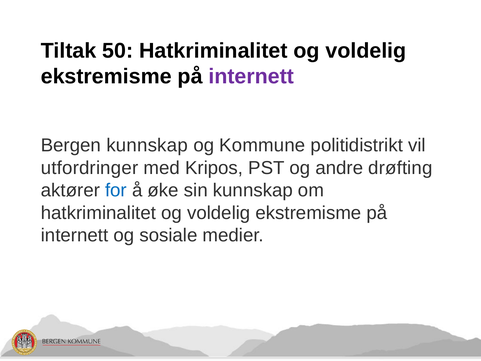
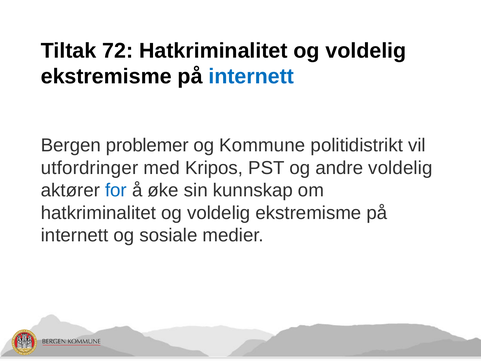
50: 50 -> 72 (118, 51)
internett colour: purple -> blue (251, 76)
Bergen kunnskap: kunnskap -> problemer (147, 145)
andre drøfting: drøfting -> voldelig (400, 168)
